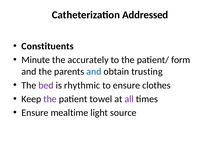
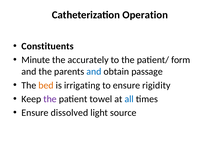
Addressed: Addressed -> Operation (145, 15)
trusting: trusting -> passage (147, 72)
bed colour: purple -> orange (46, 85)
rhythmic: rhythmic -> irrigating (82, 85)
clothes: clothes -> rigidity (156, 85)
all colour: purple -> blue (129, 99)
mealtime: mealtime -> dissolved (69, 113)
